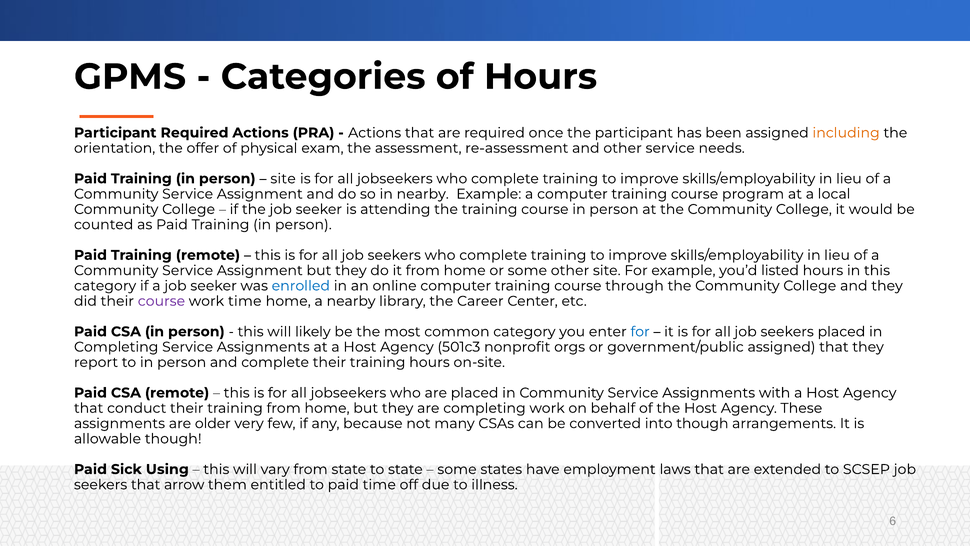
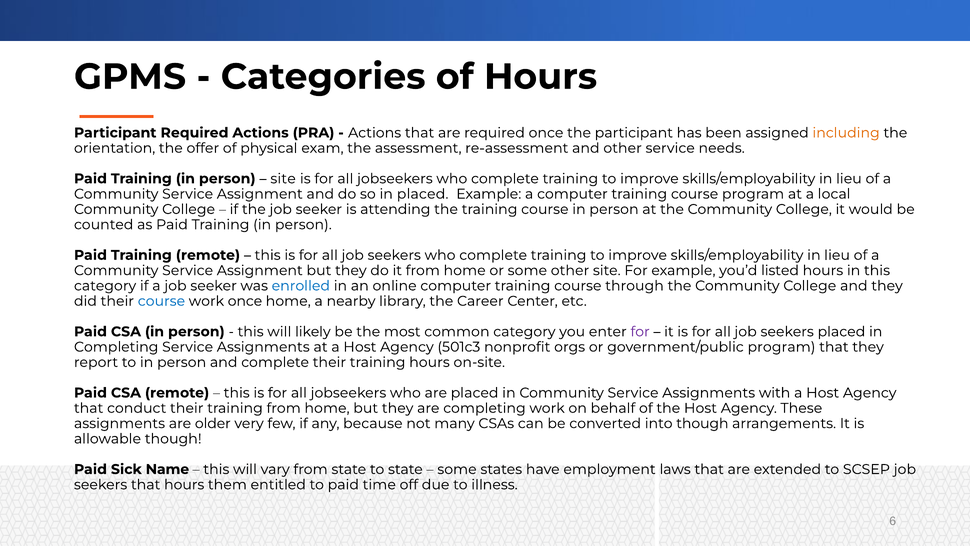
in nearby: nearby -> placed (423, 194)
course colour: purple -> blue (161, 301)
work time: time -> once (245, 301)
for colour: blue -> purple (640, 331)
government/public assigned: assigned -> program (781, 347)
Using: Using -> Name (167, 469)
that arrow: arrow -> hours (184, 484)
